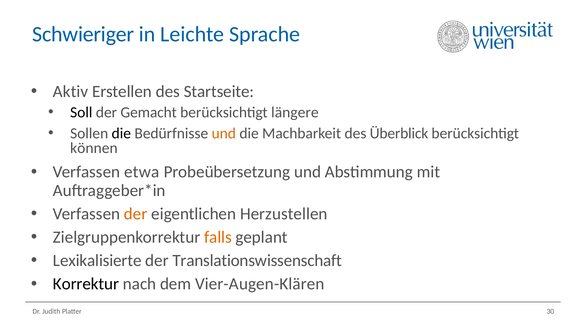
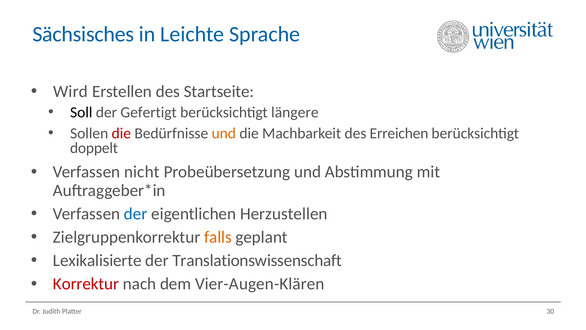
Schwieriger: Schwieriger -> Sächsisches (83, 34)
Aktiv: Aktiv -> Wird (71, 91)
Gemacht: Gemacht -> Gefertigt (149, 112)
die colour: black -> red (121, 133)
Überblick: Überblick -> Erreichen (399, 133)
können: können -> doppelt (94, 148)
etwa: etwa -> nicht (142, 172)
der colour: orange -> blue (136, 214)
Korrektur colour: black -> red (86, 284)
